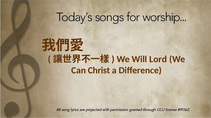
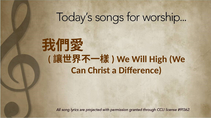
Lord: Lord -> High (158, 60)
